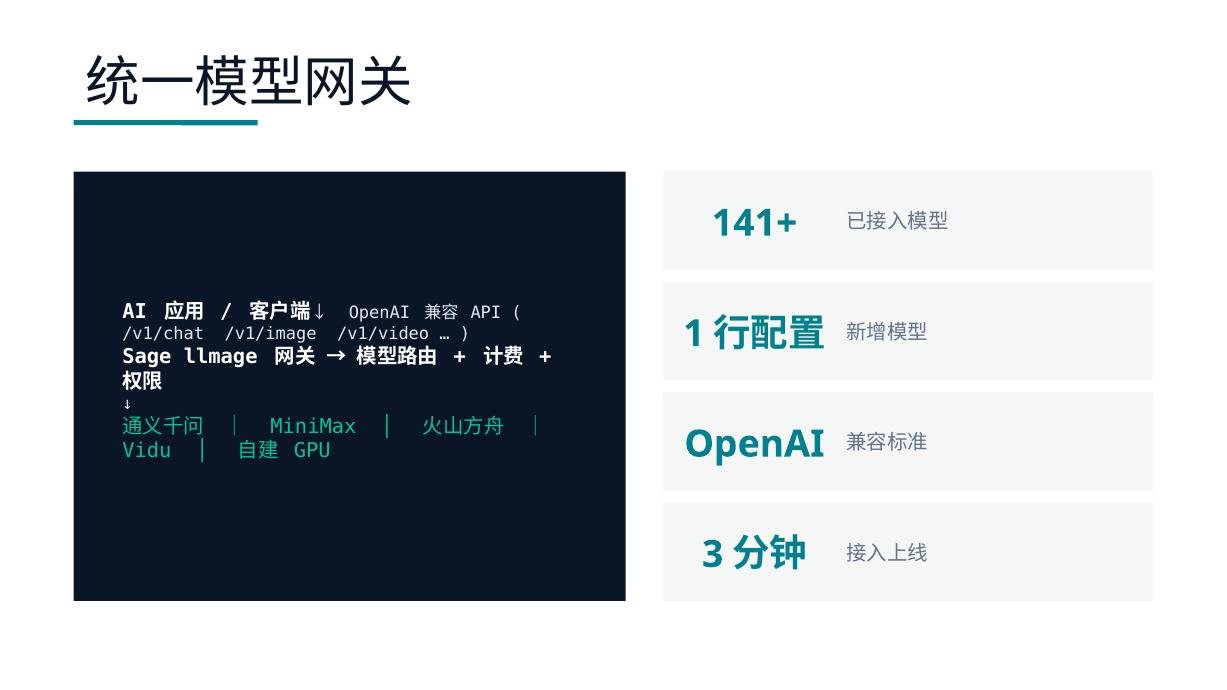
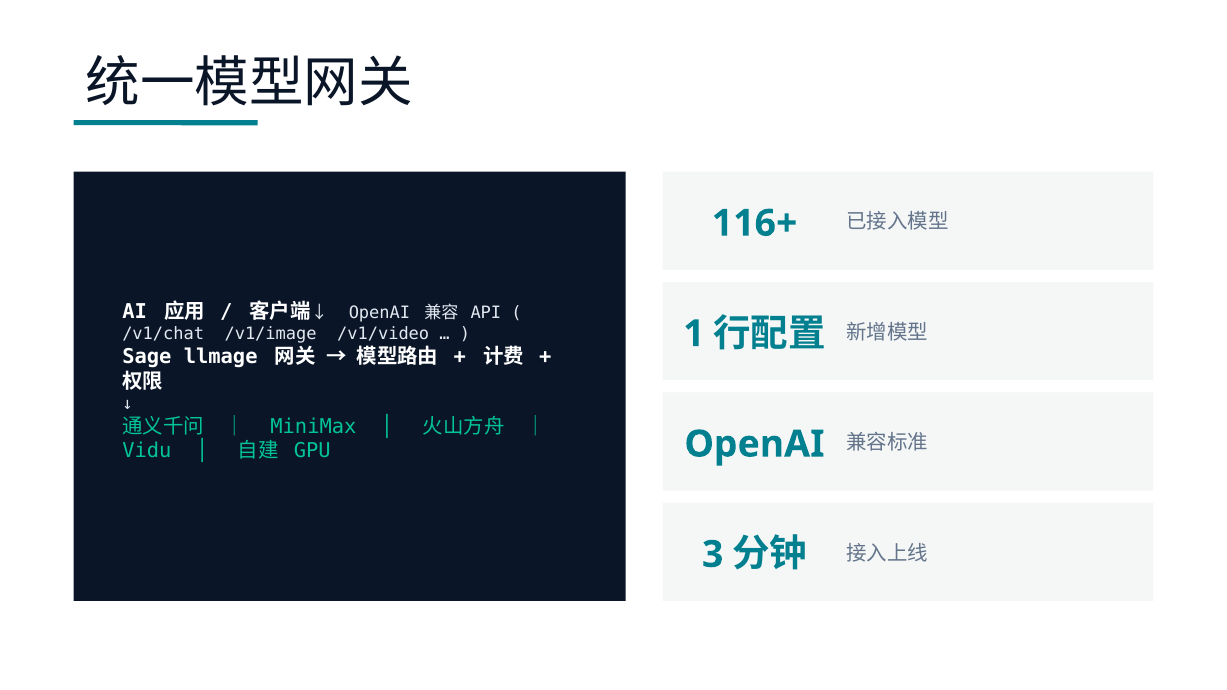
141+: 141+ -> 116+ (755, 223)
